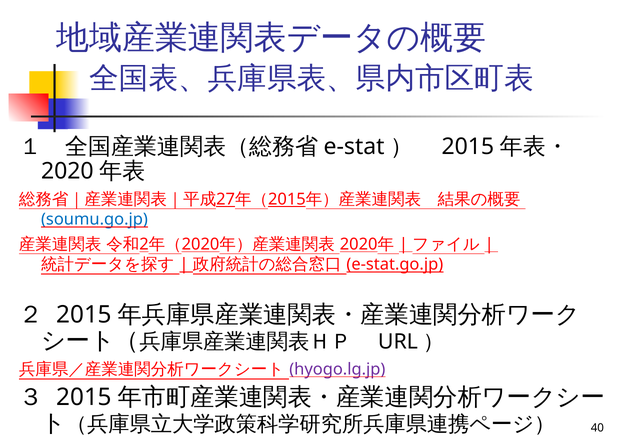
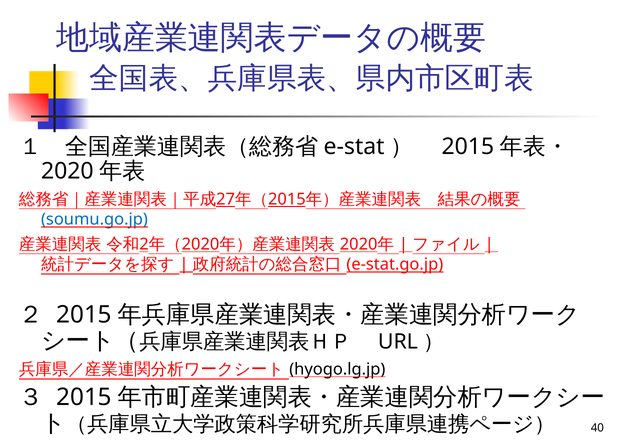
hyogo.lg.jp colour: purple -> black (337, 370)
